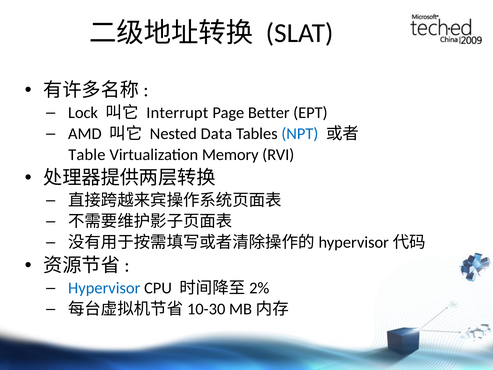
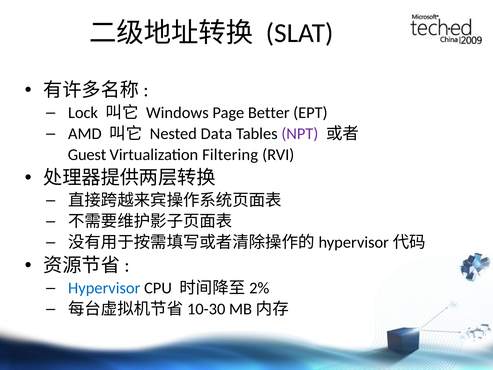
Interrupt: Interrupt -> Windows (177, 113)
NPT colour: blue -> purple (300, 134)
Table: Table -> Guest (87, 155)
Memory: Memory -> Filtering (230, 155)
